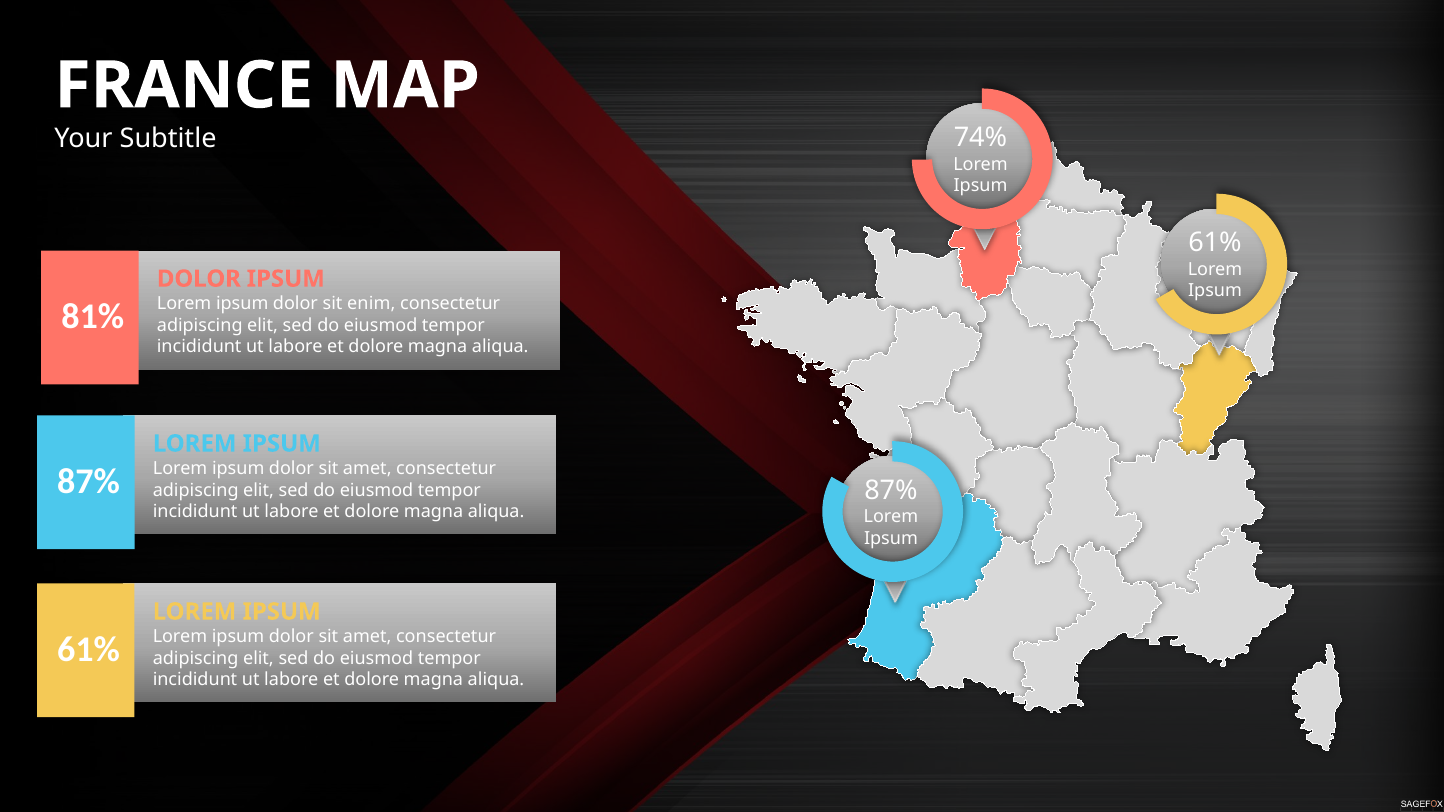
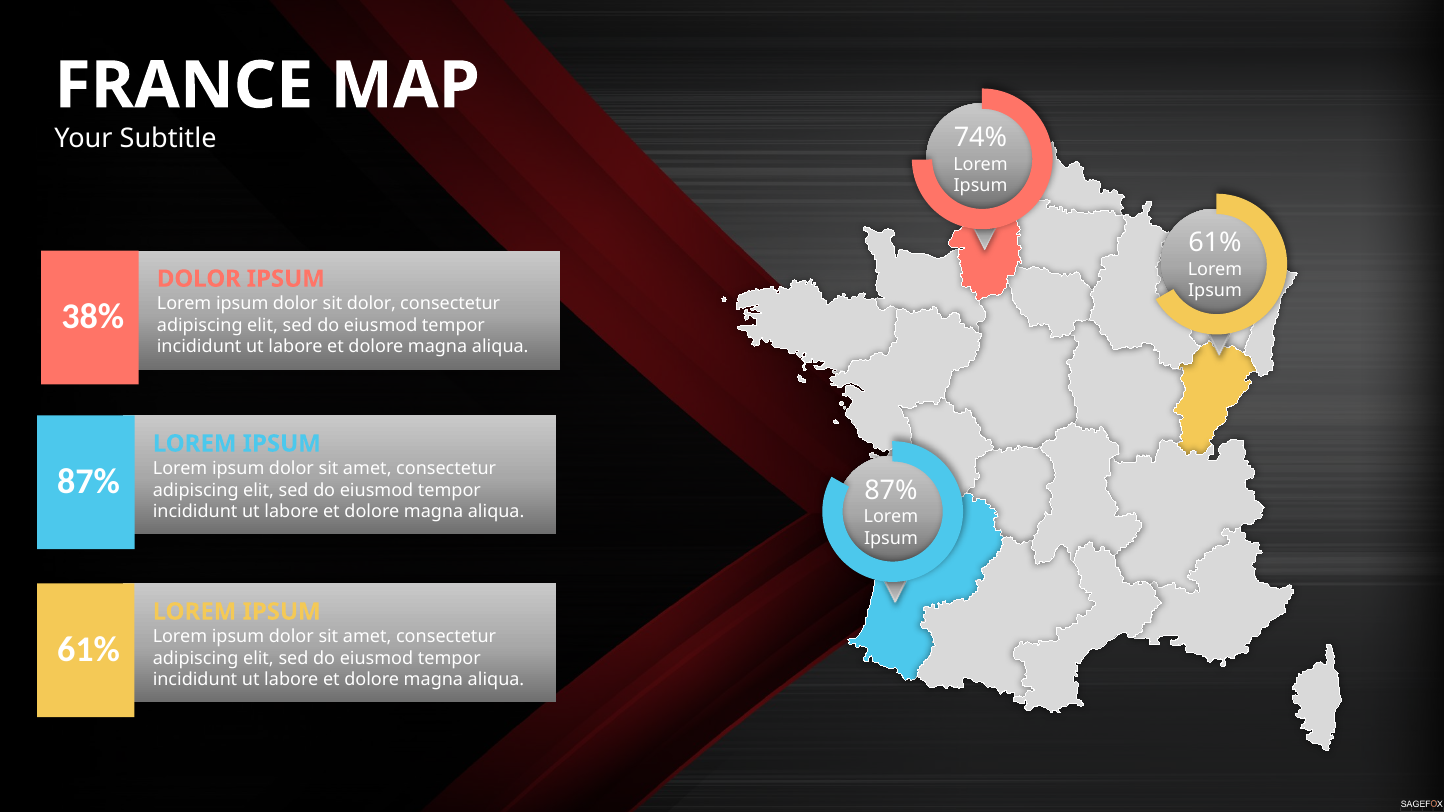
sit enim: enim -> dolor (371, 304)
81%: 81% -> 38% (93, 316)
